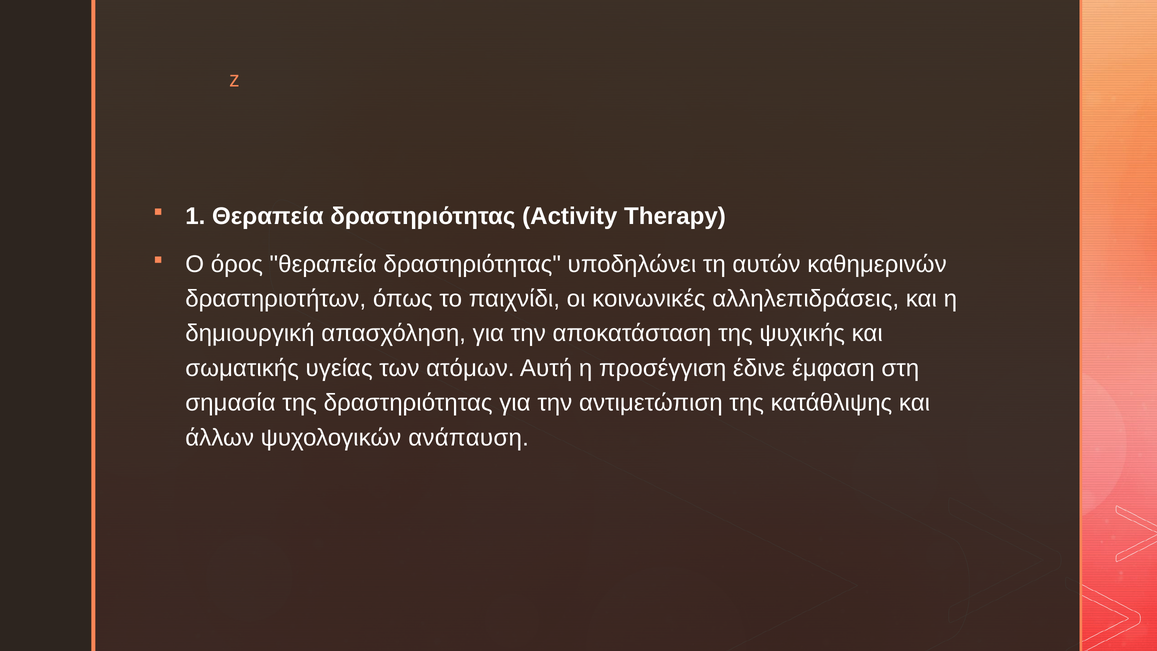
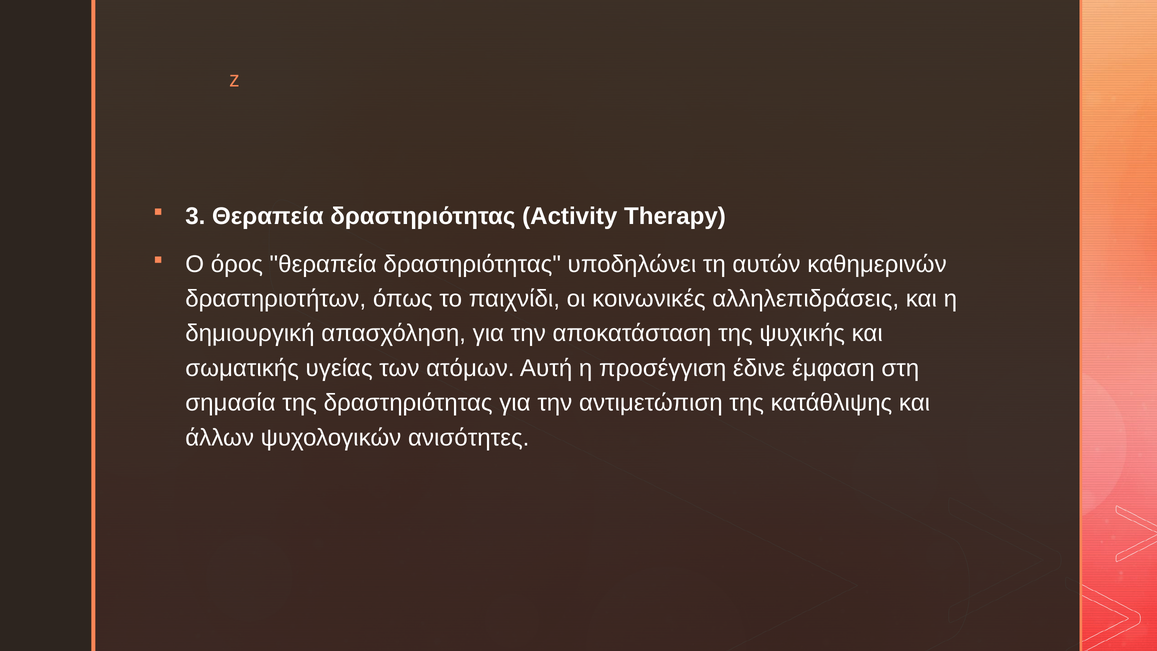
1: 1 -> 3 (195, 216)
ανάπαυση: ανάπαυση -> ανισότητες (469, 438)
